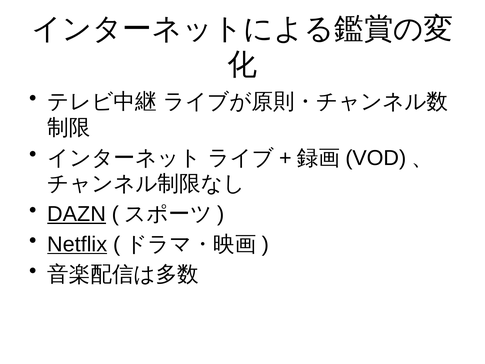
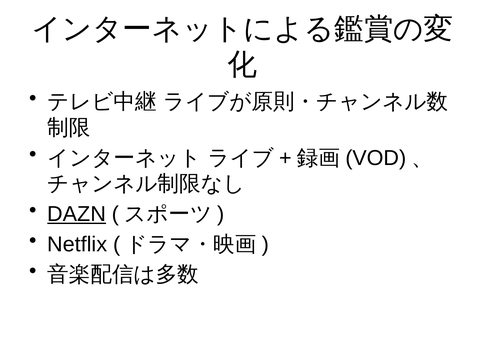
Netflix underline: present -> none (77, 244)
